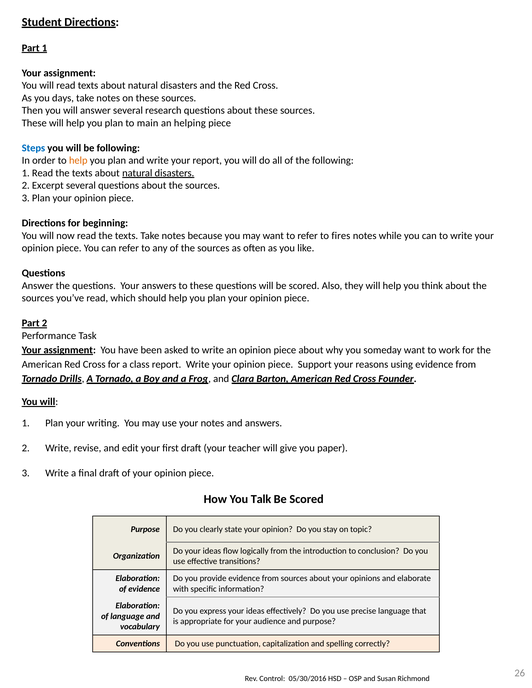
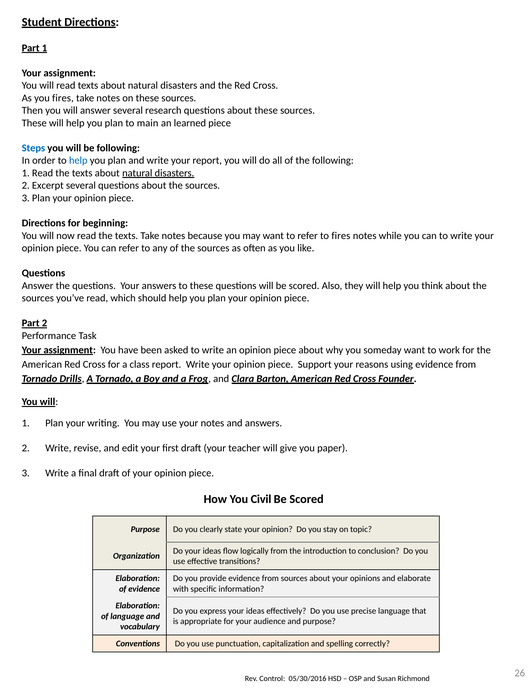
you days: days -> fires (63, 98)
helping: helping -> learned (190, 123)
help colour: orange -> blue (78, 161)
Talk: Talk -> Civil (261, 500)
